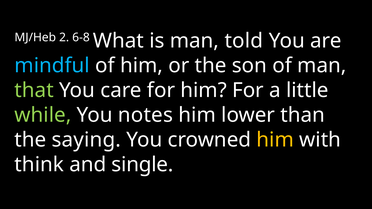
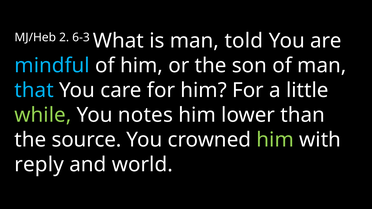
6-8: 6-8 -> 6-3 (81, 38)
that colour: light green -> light blue (34, 90)
saying: saying -> source (86, 140)
him colour: yellow -> light green (275, 140)
think: think -> reply (39, 165)
single: single -> world (142, 165)
